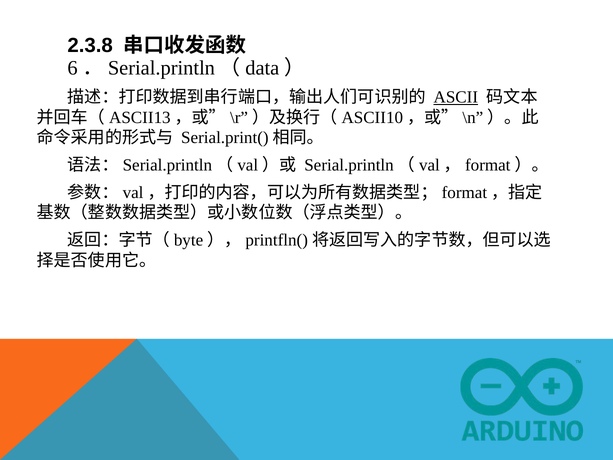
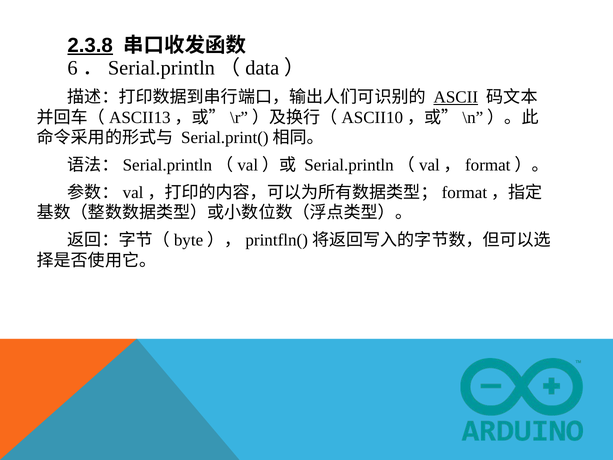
2.3.8 underline: none -> present (90, 45)
